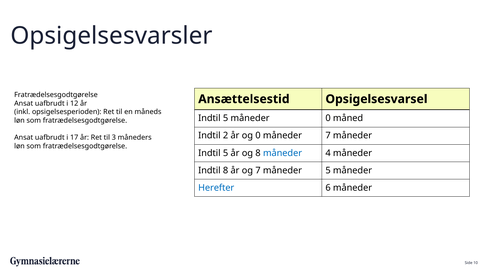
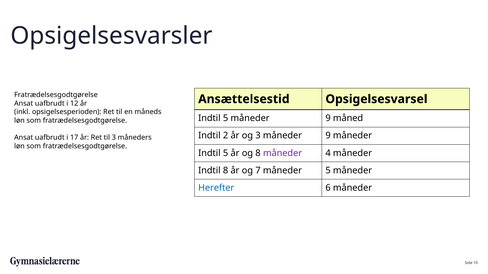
5 måneder 0: 0 -> 9 (328, 118)
og 0: 0 -> 3 (258, 136)
7: 7 -> 9 (328, 136)
måneder colour: blue -> purple (283, 153)
